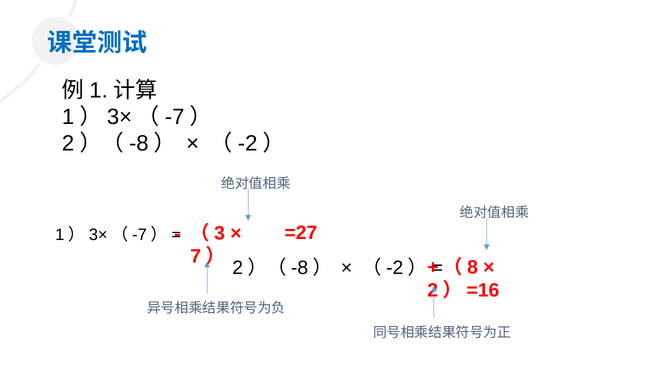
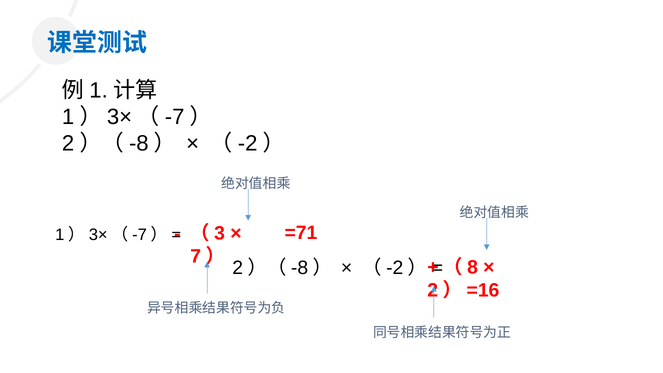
=27: =27 -> =71 (301, 233)
